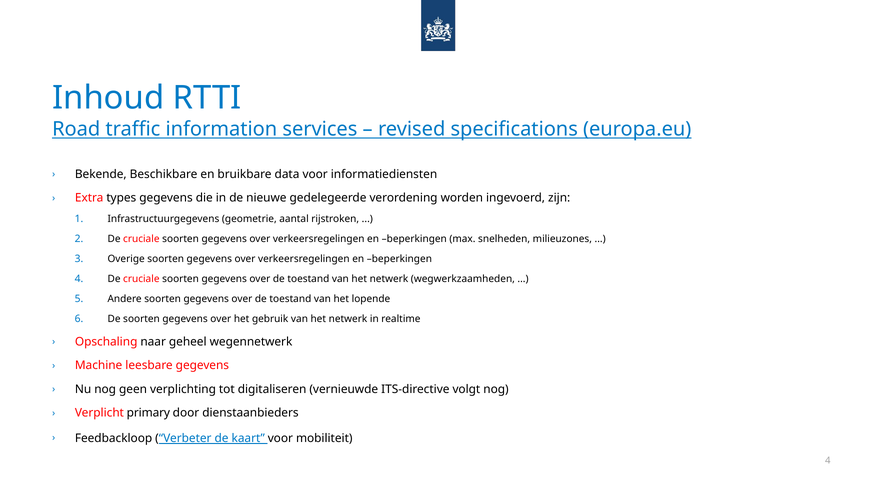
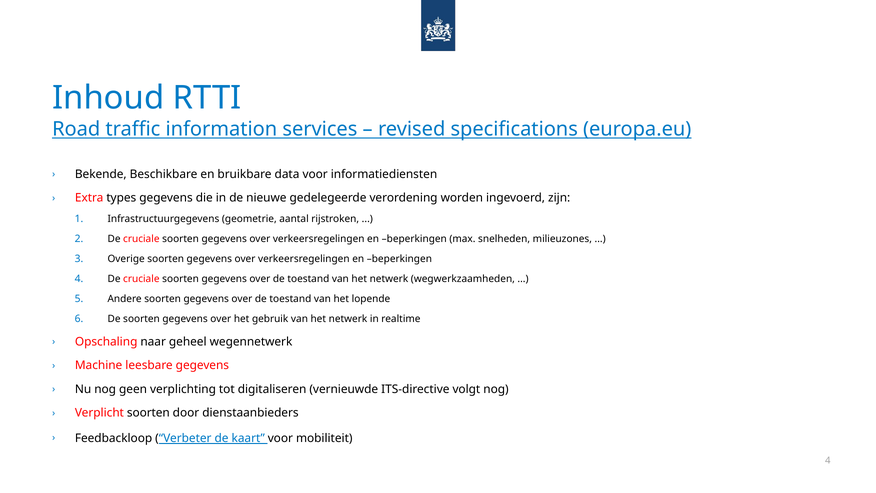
Verplicht primary: primary -> soorten (148, 413)
